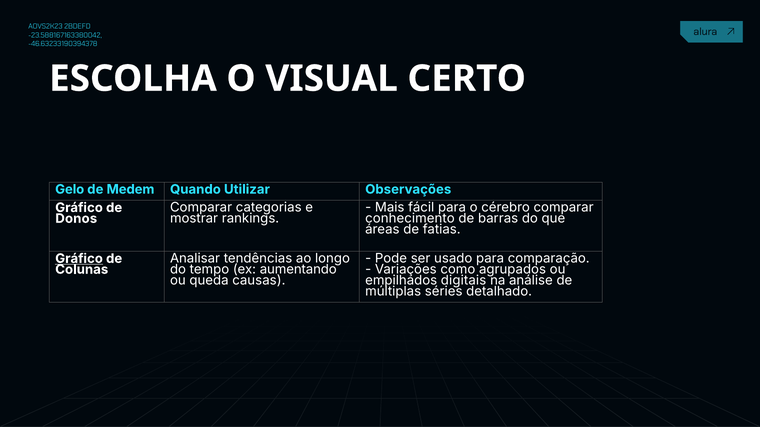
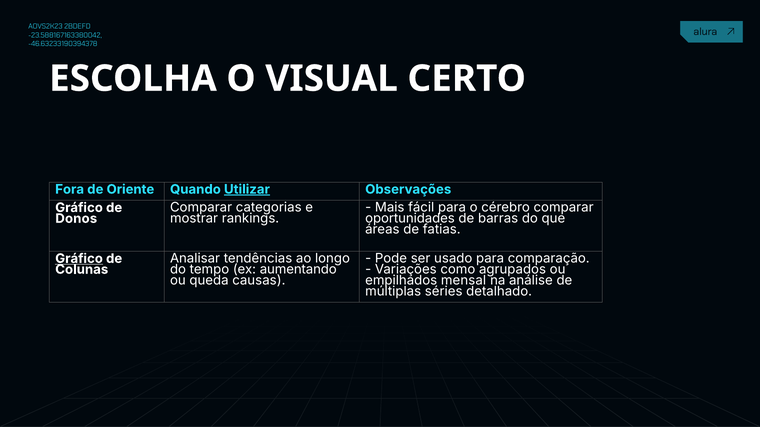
Gelo: Gelo -> Fora (70, 190)
Medem: Medem -> Oriente (130, 190)
Utilizar underline: none -> present (247, 190)
conhecimento: conhecimento -> oportunidades (410, 219)
digitais: digitais -> mensal (464, 281)
